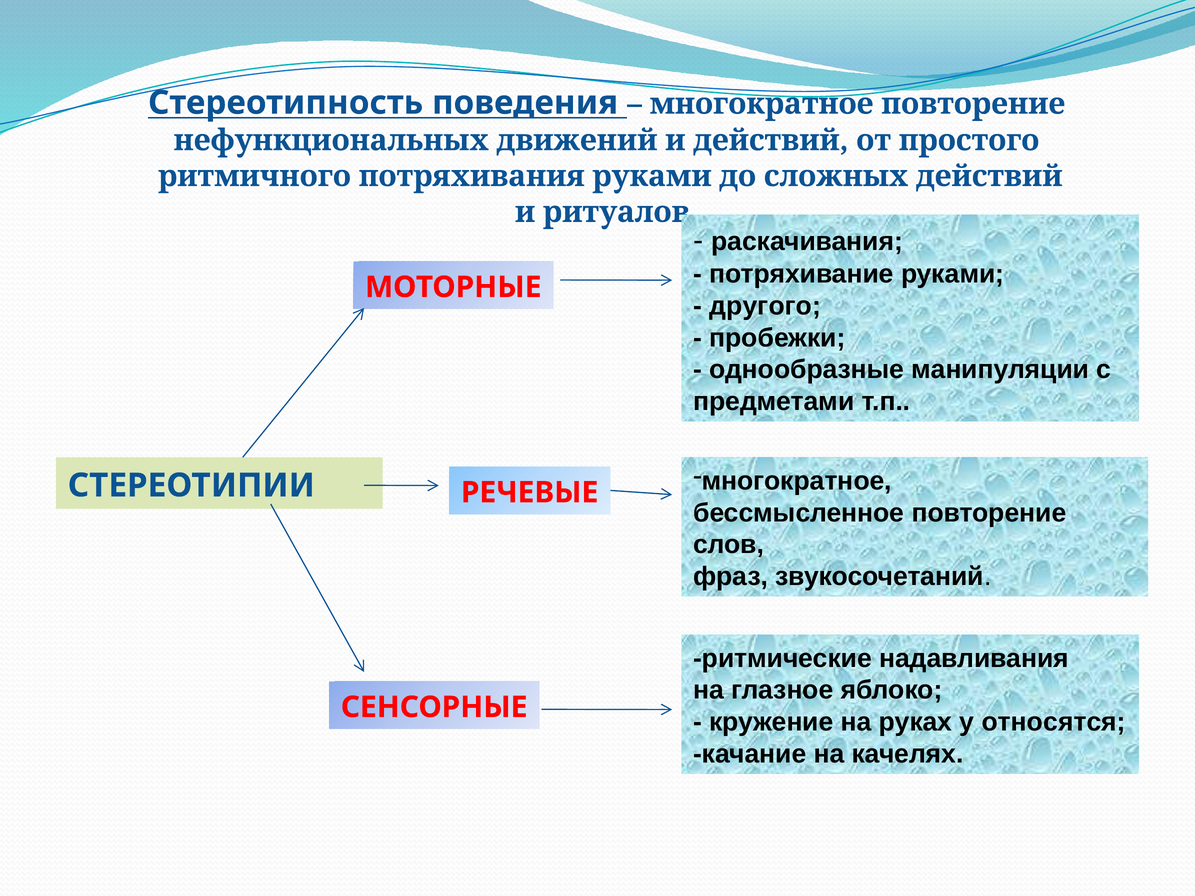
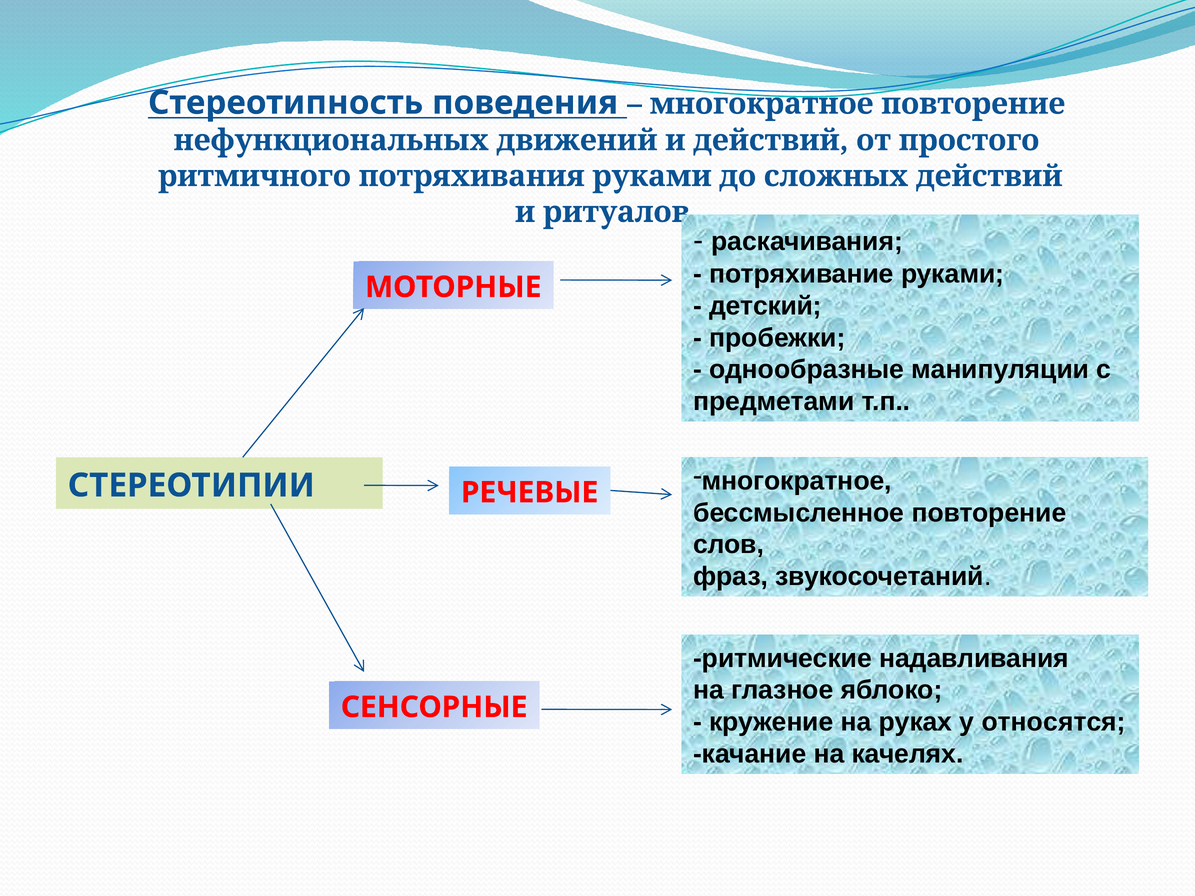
другого: другого -> детский (765, 306)
